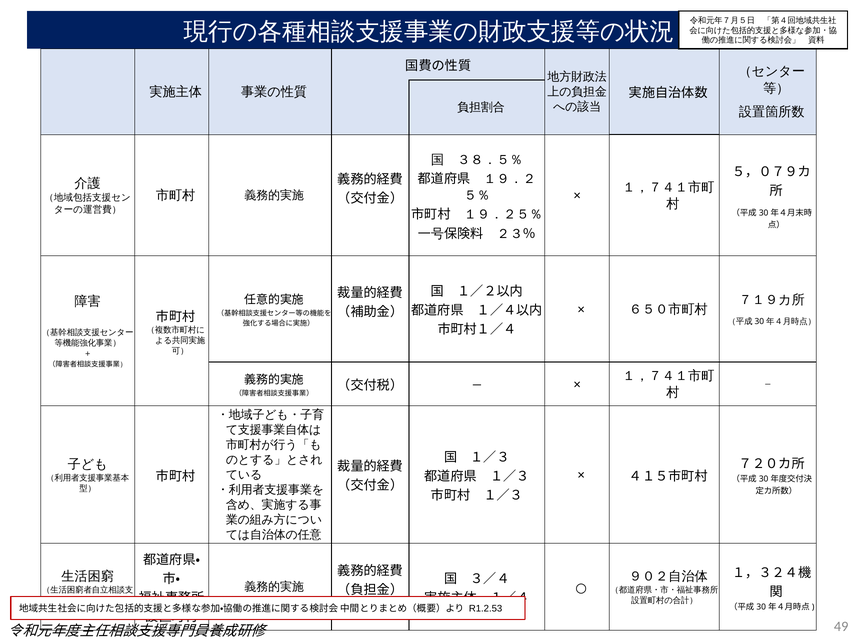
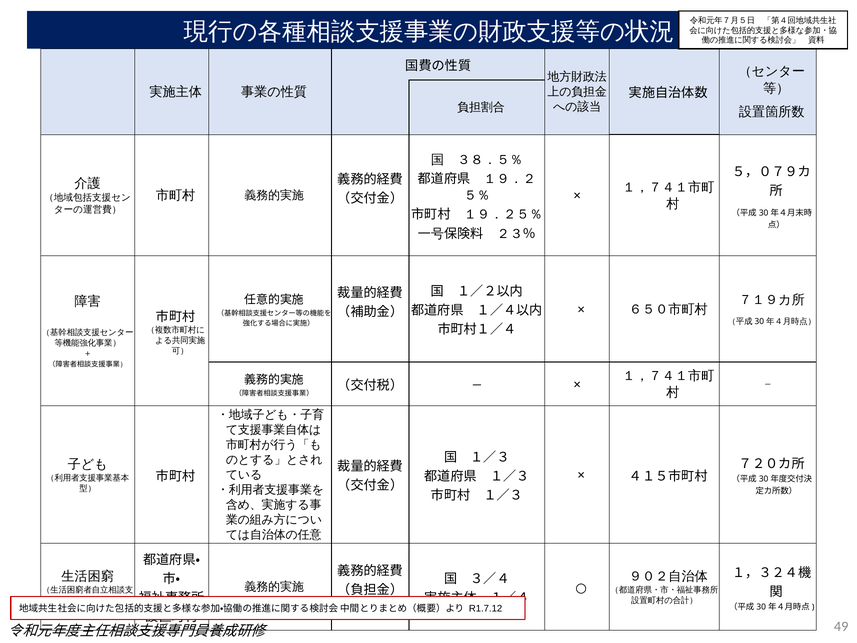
R1.2.53: R1.2.53 -> R1.7.12 (486, 608)
